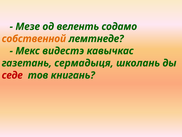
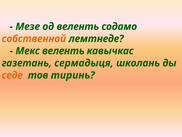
Мекс видестэ: видестэ -> веленть (63, 51)
седе colour: red -> orange (12, 75)
книгань: книгань -> тиринь (73, 75)
